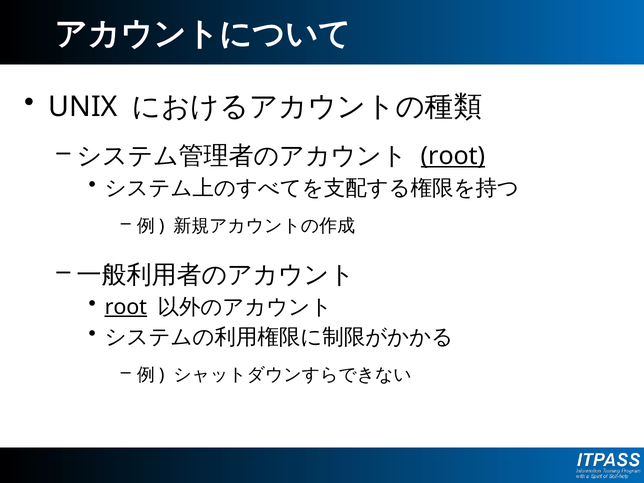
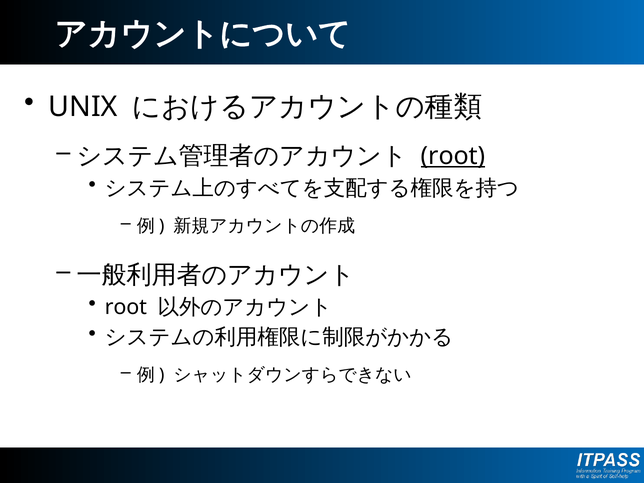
root underline: present -> none (126, 307)
